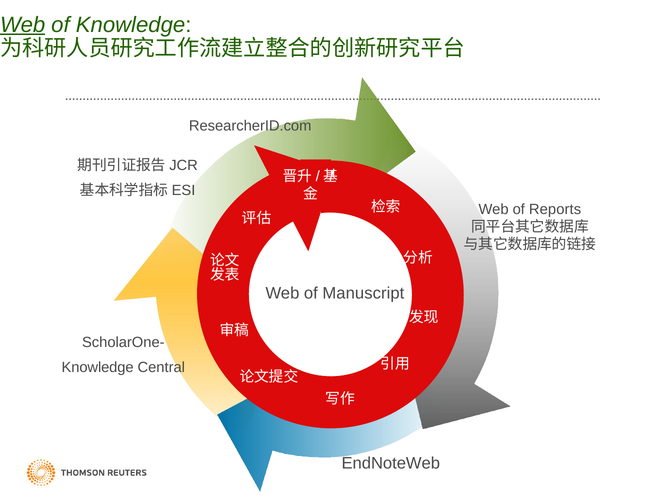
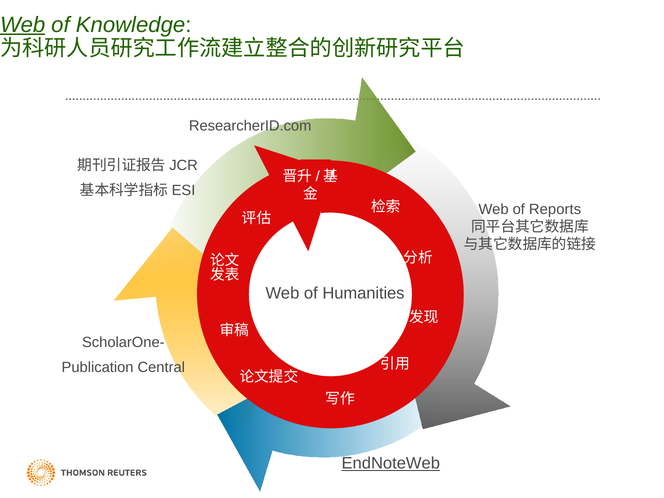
Manuscript: Manuscript -> Humanities (363, 293)
Knowledge: Knowledge -> Publication (98, 367)
EndNoteWeb underline: none -> present (391, 464)
